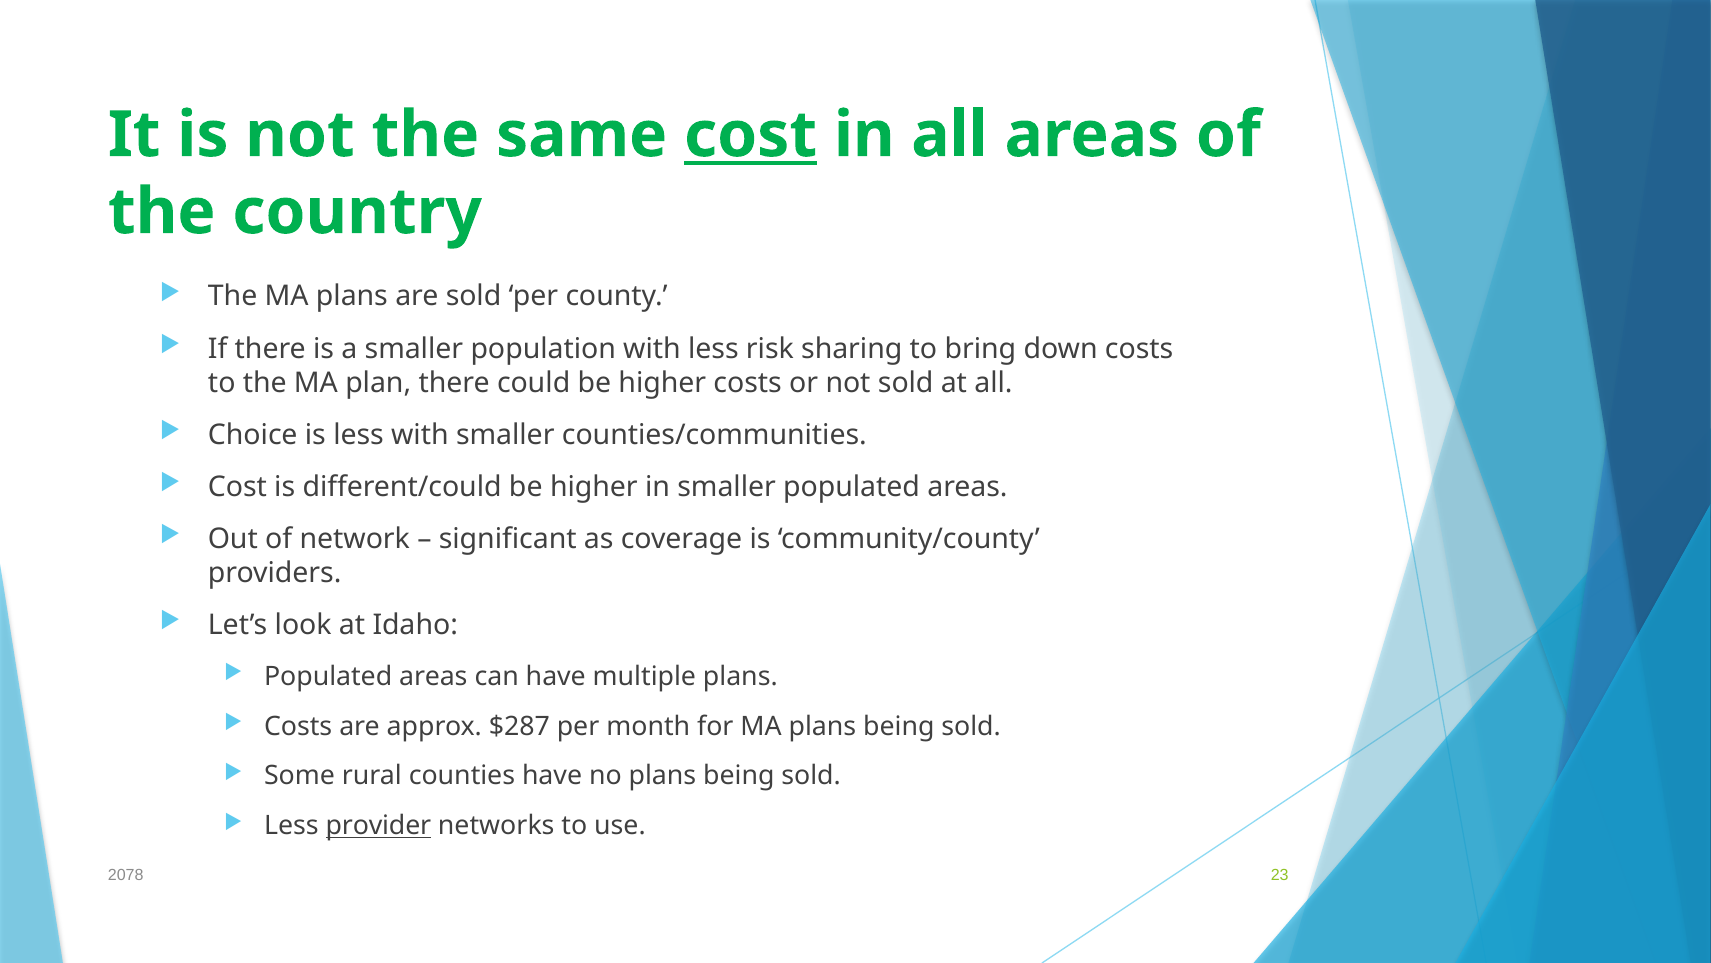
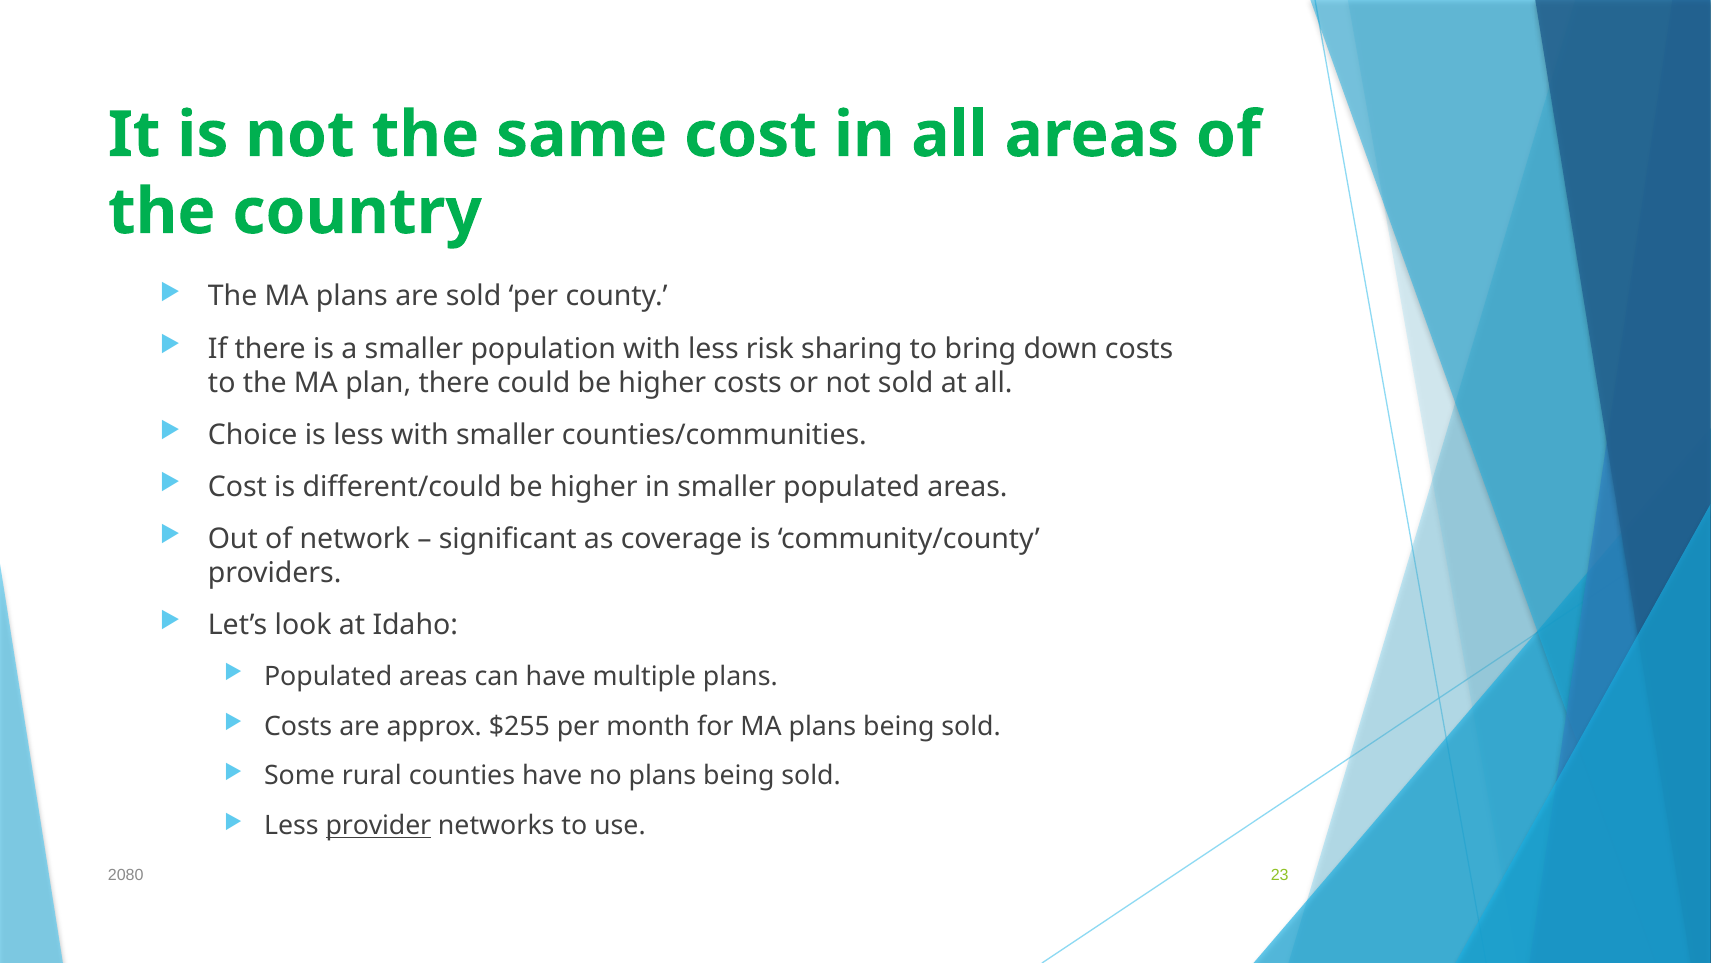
cost underline: present -> none (751, 135)
$287: $287 -> $255 (519, 726)
2078: 2078 -> 2080 (126, 875)
